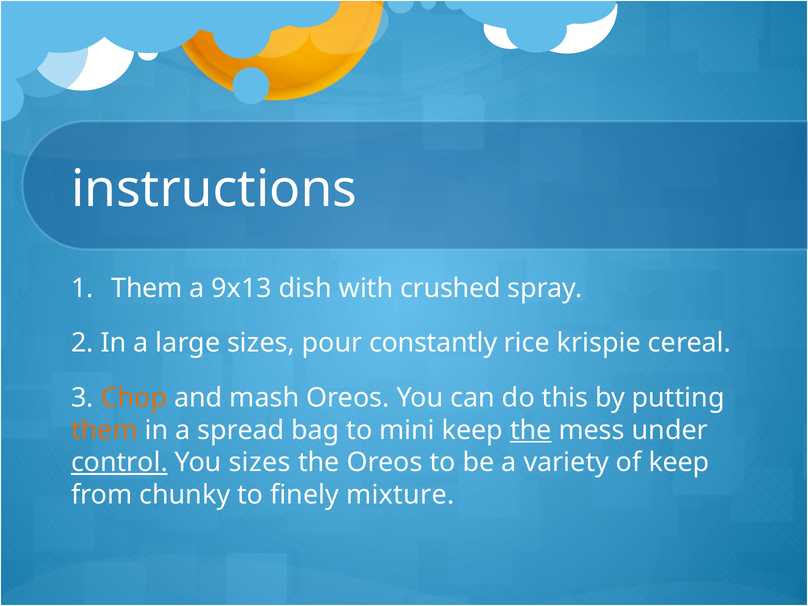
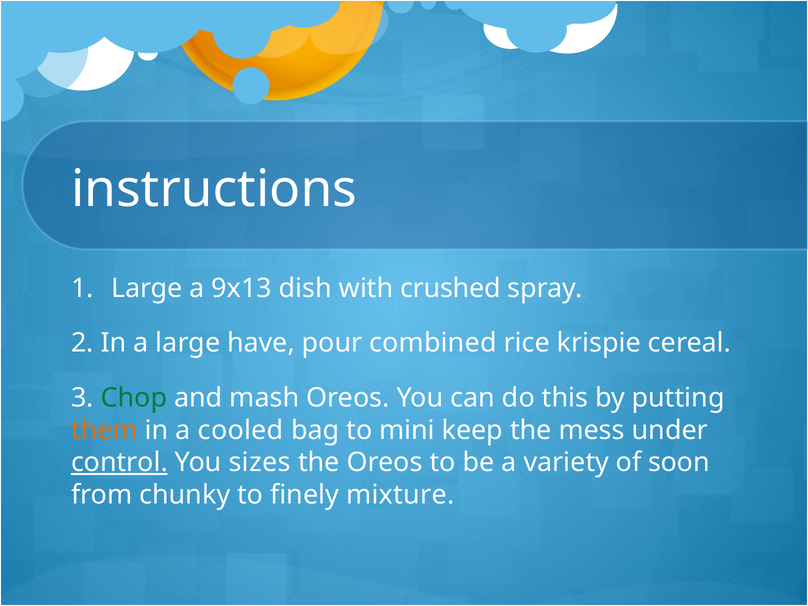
Them: Them -> Large (147, 288)
large sizes: sizes -> have (261, 343)
constantly: constantly -> combined (433, 343)
Chop colour: orange -> green (134, 398)
spread: spread -> cooled (241, 430)
the underline: present -> none (531, 430)
of keep: keep -> soon (679, 462)
